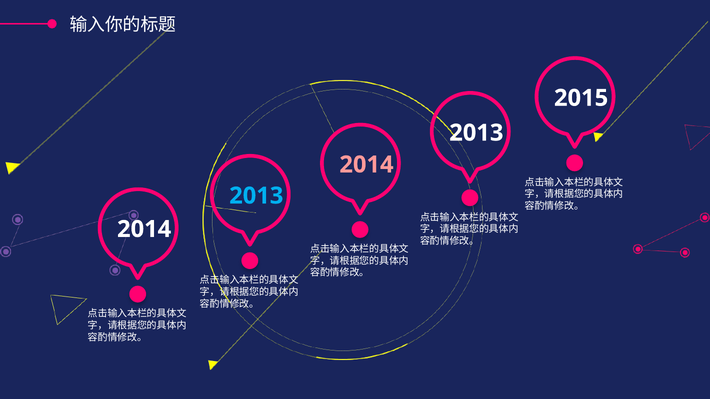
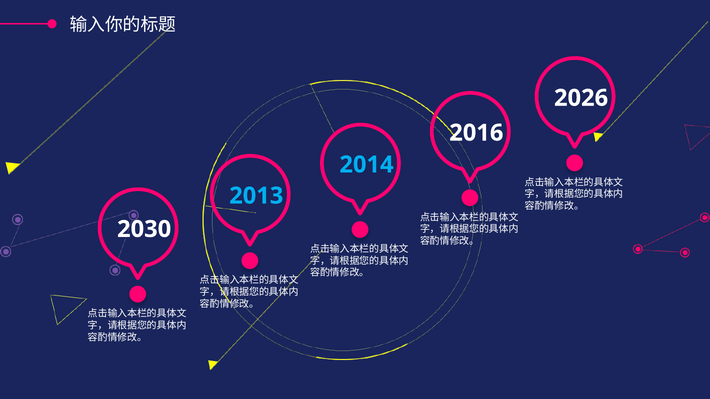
2015: 2015 -> 2026 (581, 98)
2013: 2013 -> 2016 (476, 133)
2014 colour: pink -> light blue (366, 165)
2014: 2014 -> 2030 (144, 229)
